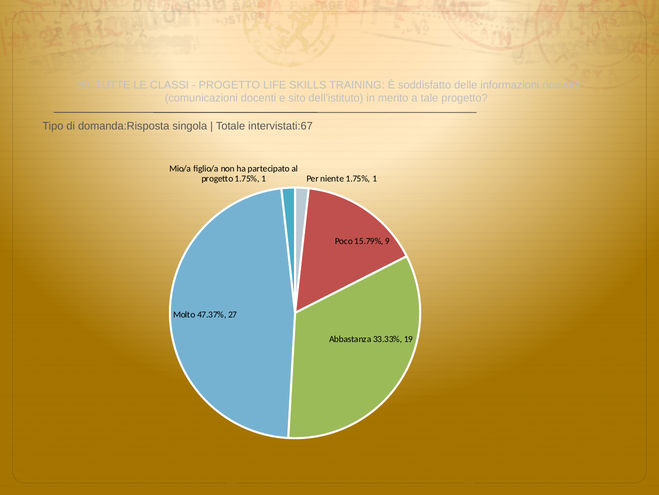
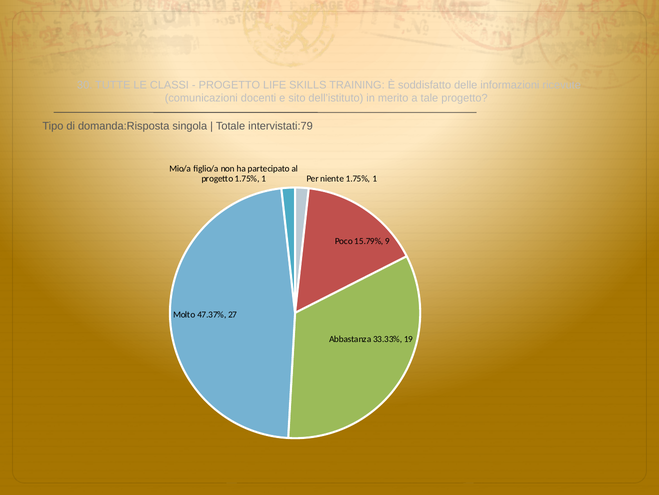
intervistati:67: intervistati:67 -> intervistati:79 (281, 126)
